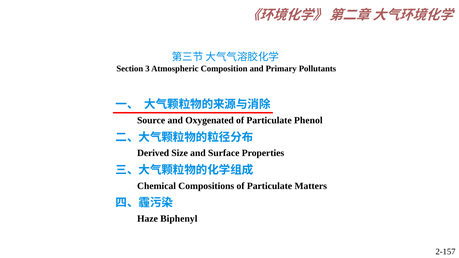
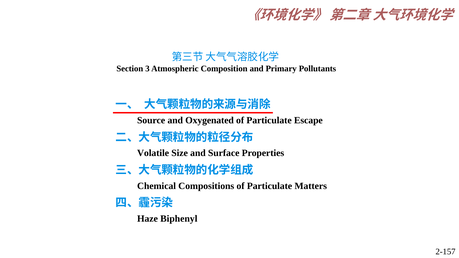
Phenol: Phenol -> Escape (308, 120)
Derived: Derived -> Volatile (153, 153)
